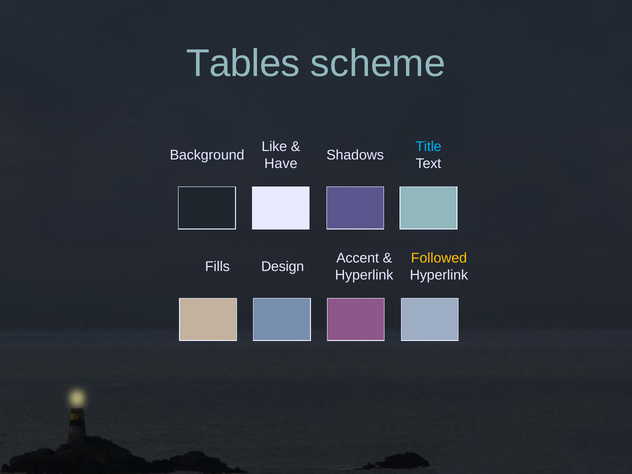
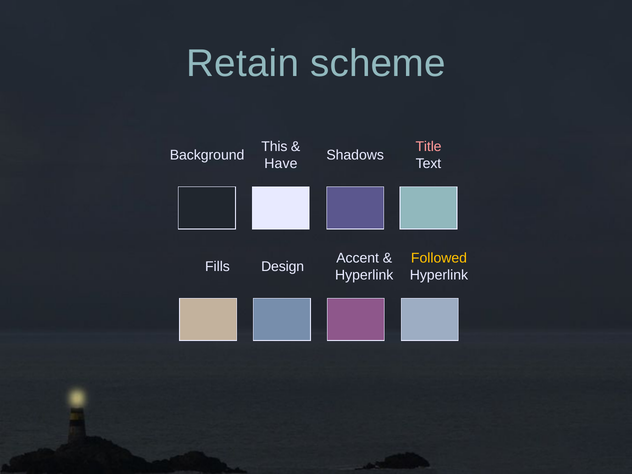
Tables: Tables -> Retain (243, 64)
Like: Like -> This (274, 147)
Title colour: light blue -> pink (429, 147)
